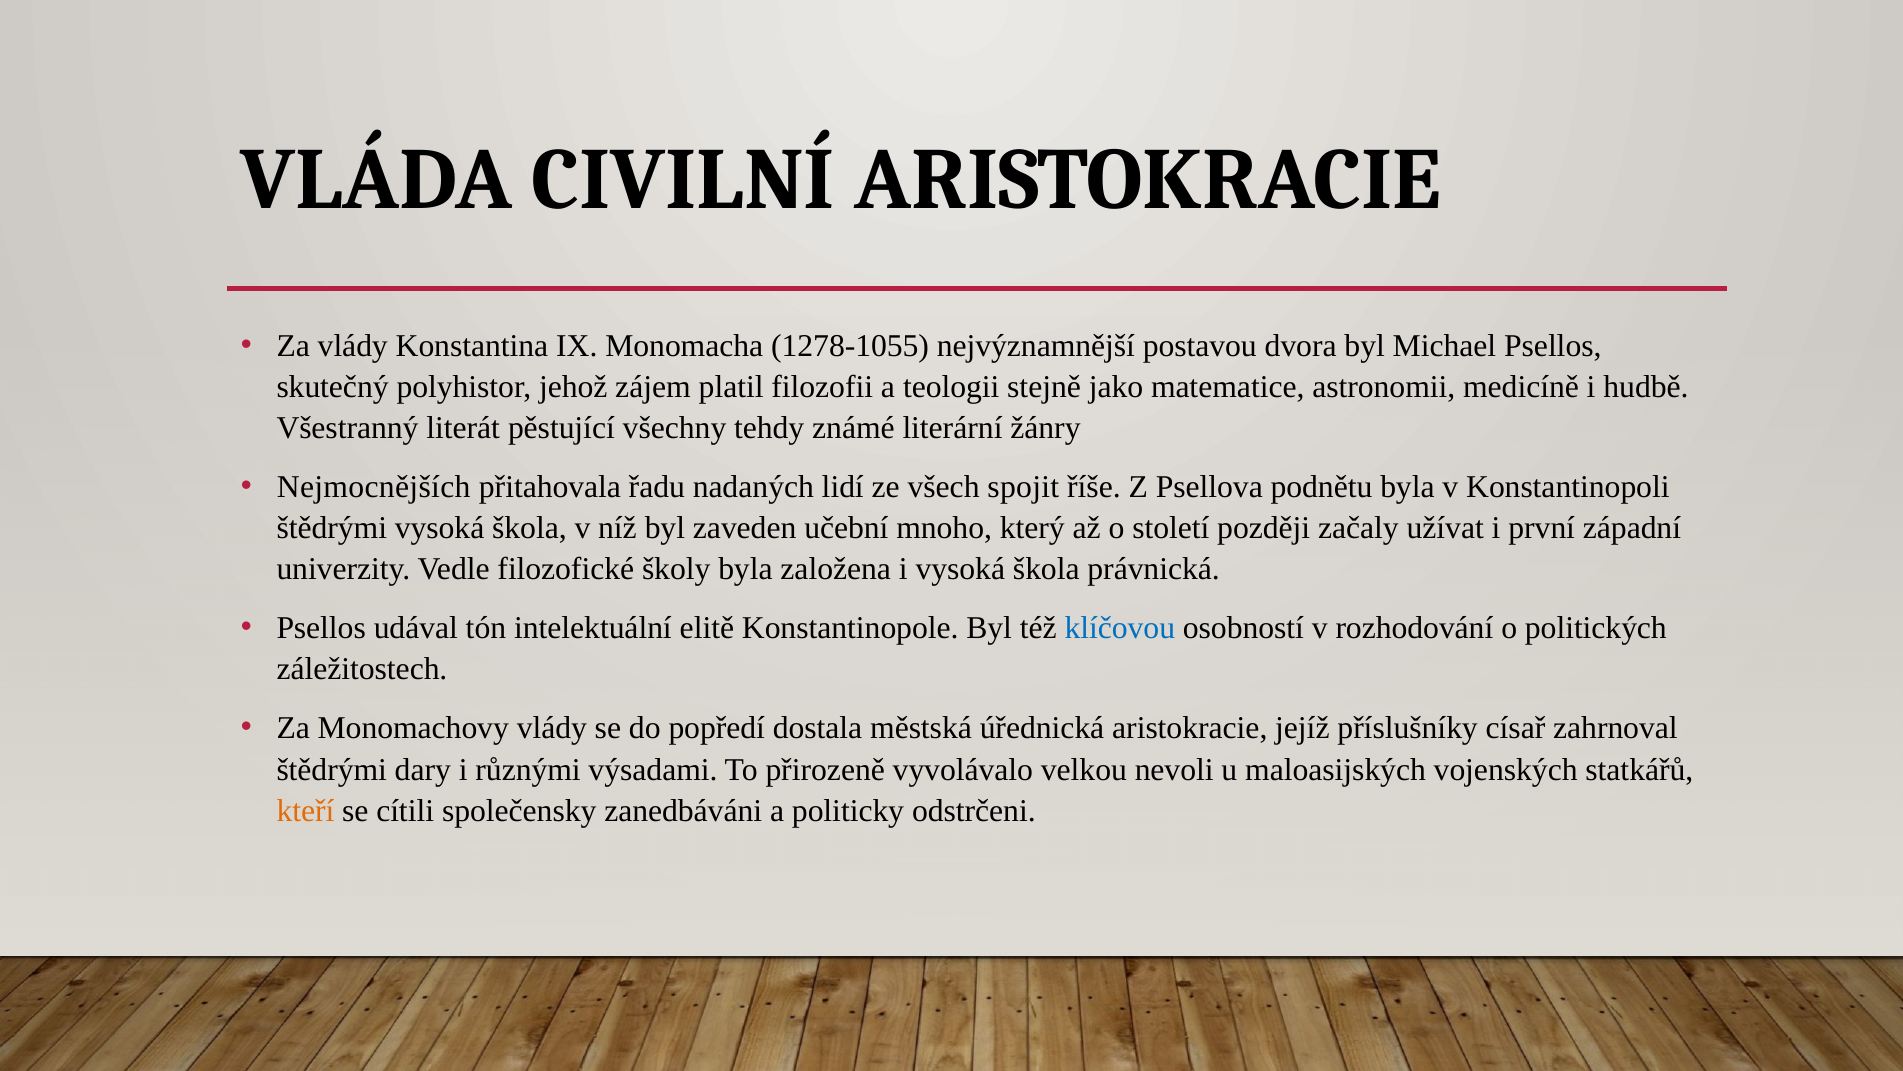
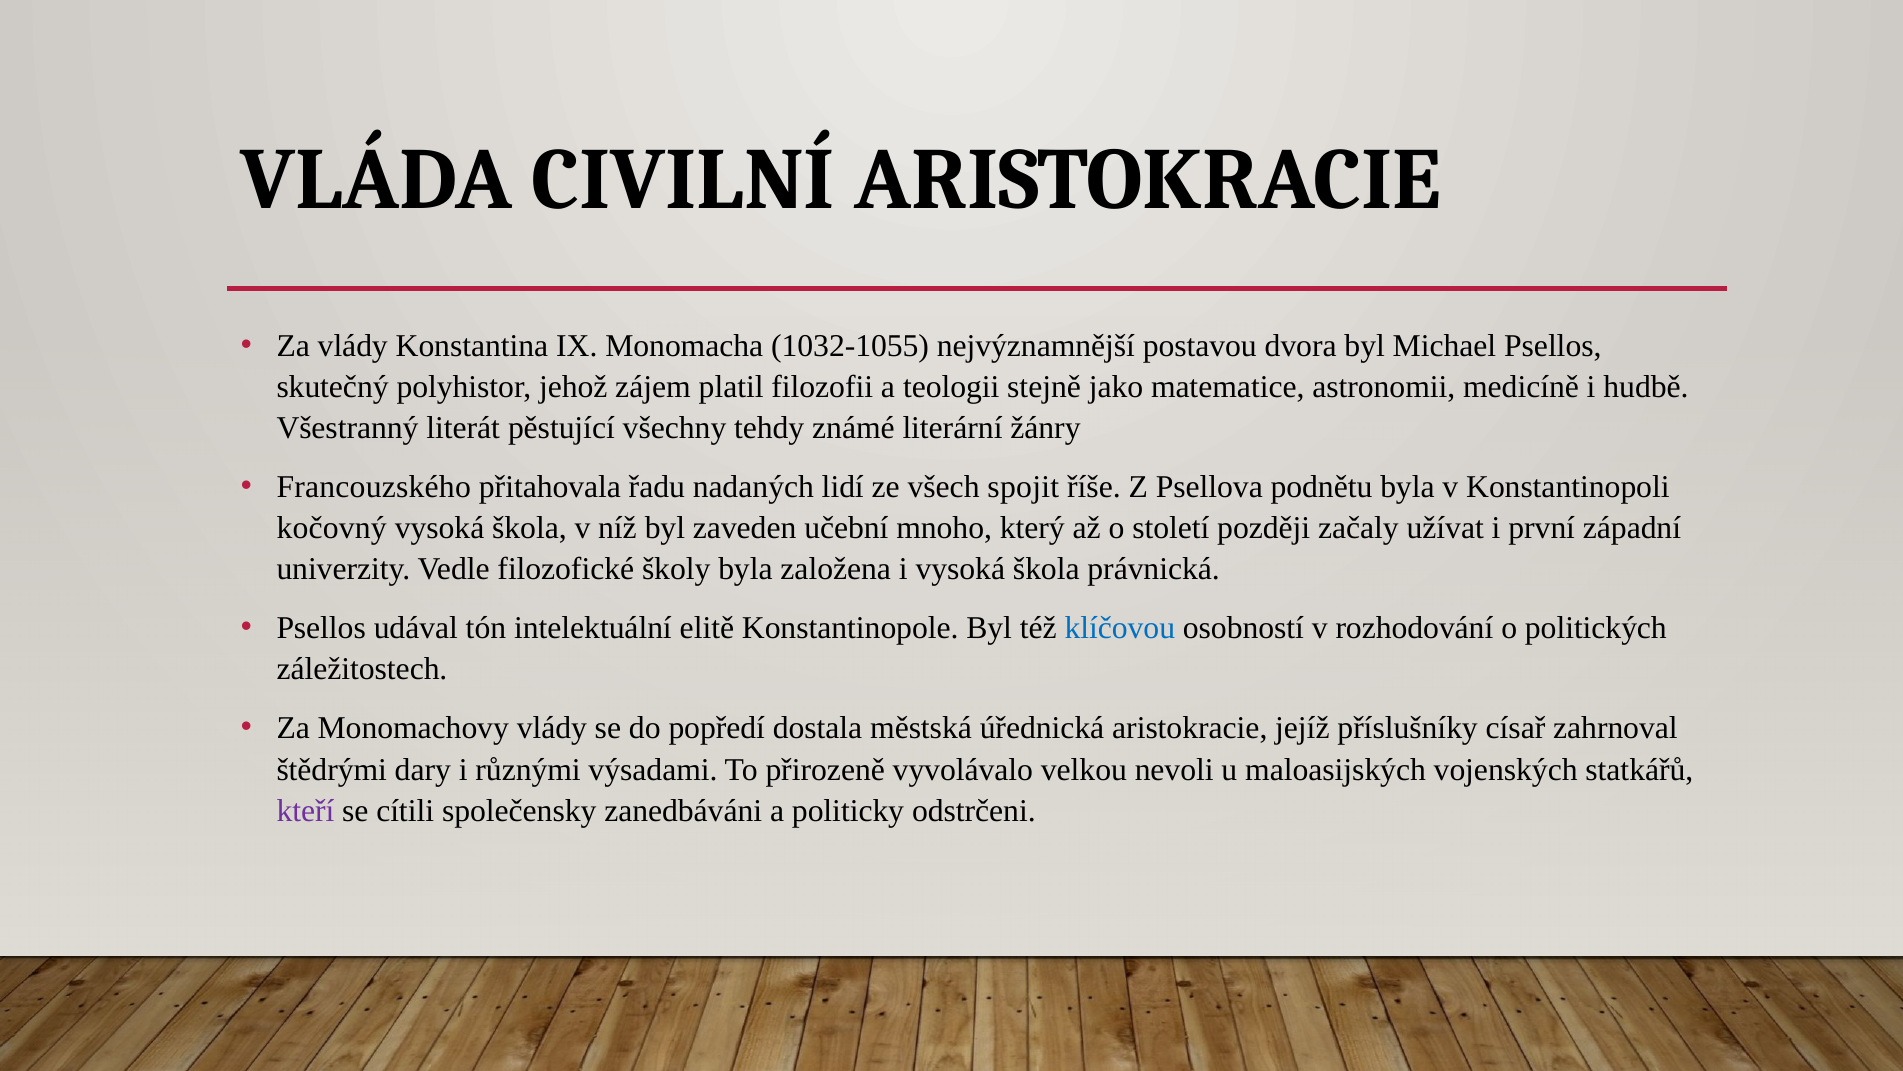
1278-1055: 1278-1055 -> 1032-1055 (850, 346)
Nejmocnějších: Nejmocnějších -> Francouzského (374, 487)
štědrými: štědrými -> kočovný (332, 528)
kteří colour: orange -> purple (305, 810)
